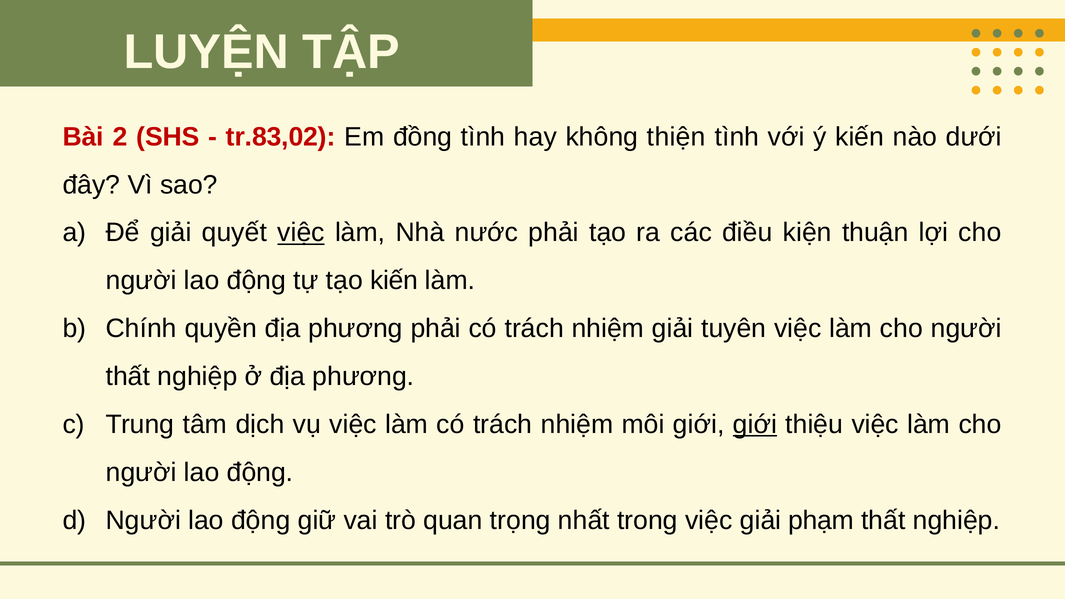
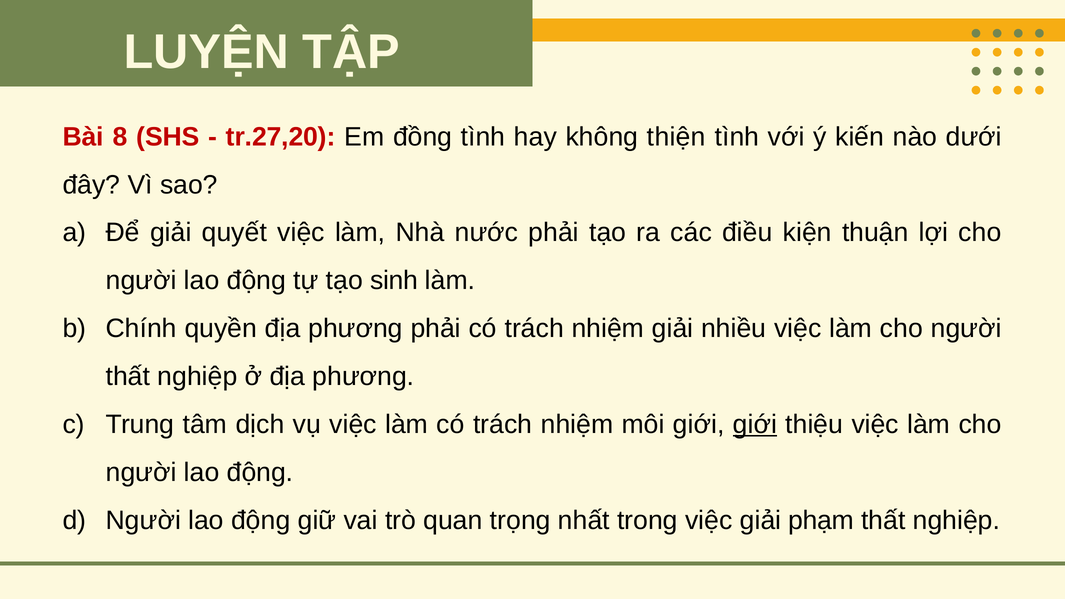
2: 2 -> 8 (120, 137)
tr.83,02: tr.83,02 -> tr.27,20 (281, 137)
việc underline: present -> none (301, 233)
tạo kiến: kiến -> sinh (394, 281)
tuyên: tuyên -> nhiều (734, 329)
